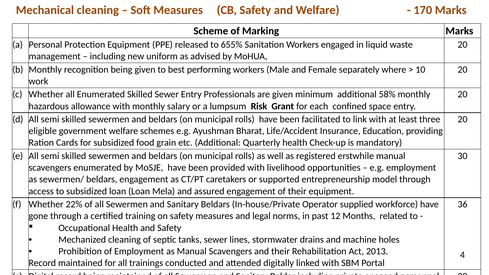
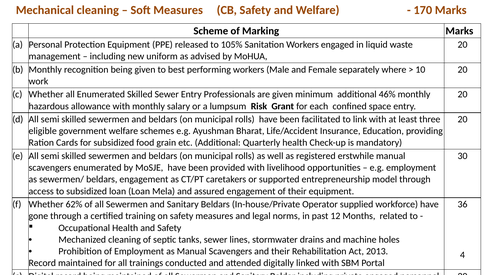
655%: 655% -> 105% (232, 45)
58%: 58% -> 46% (387, 94)
22%: 22% -> 62% (74, 204)
